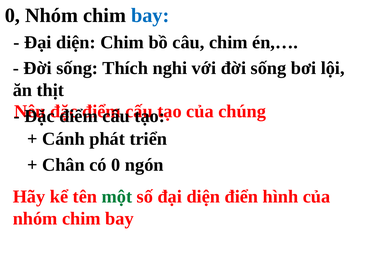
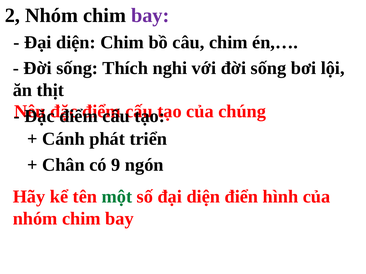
0: 0 -> 2 (12, 15)
bay colour: blue -> purple (150, 15)
có 0: 0 -> 9 (116, 165)
